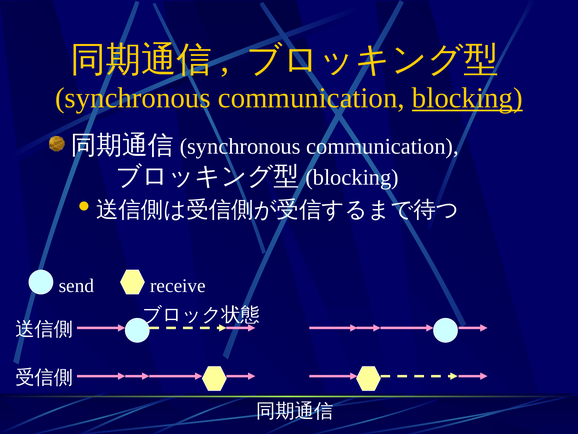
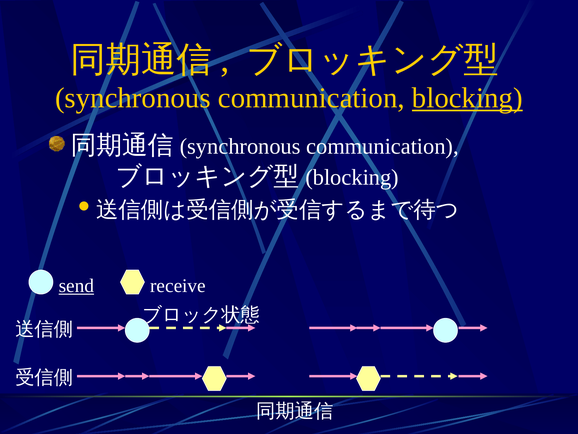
send underline: none -> present (76, 285)
